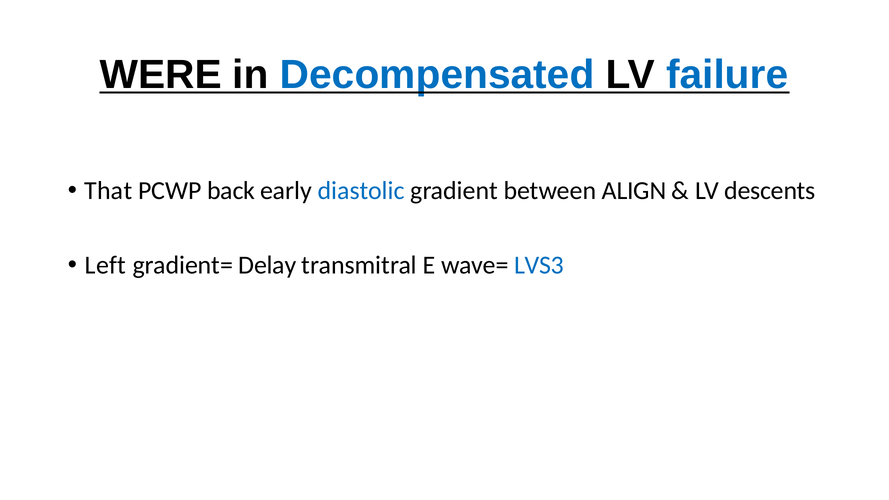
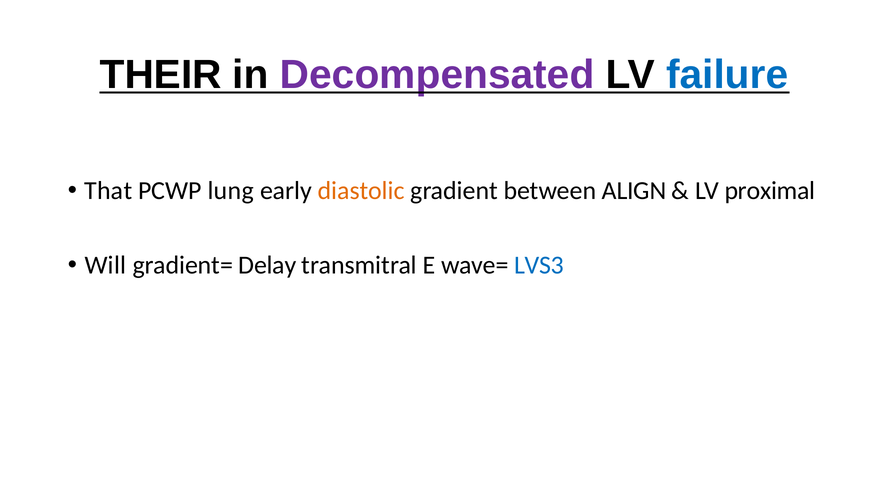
WERE: WERE -> THEIR (161, 75)
Decompensated colour: blue -> purple (437, 75)
back: back -> lung (231, 191)
diastolic colour: blue -> orange (361, 191)
descents: descents -> proximal (770, 191)
Left: Left -> Will (105, 265)
